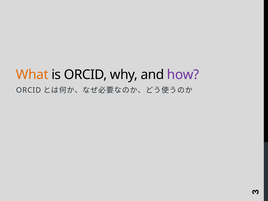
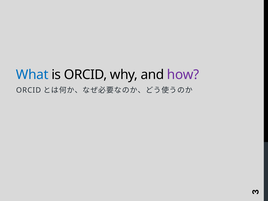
What colour: orange -> blue (32, 75)
